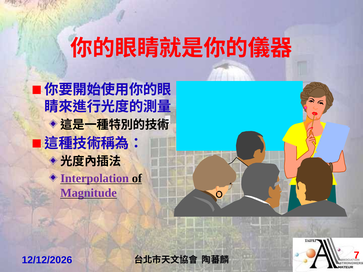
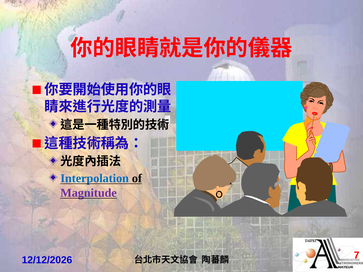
Interpolation colour: purple -> blue (95, 179)
